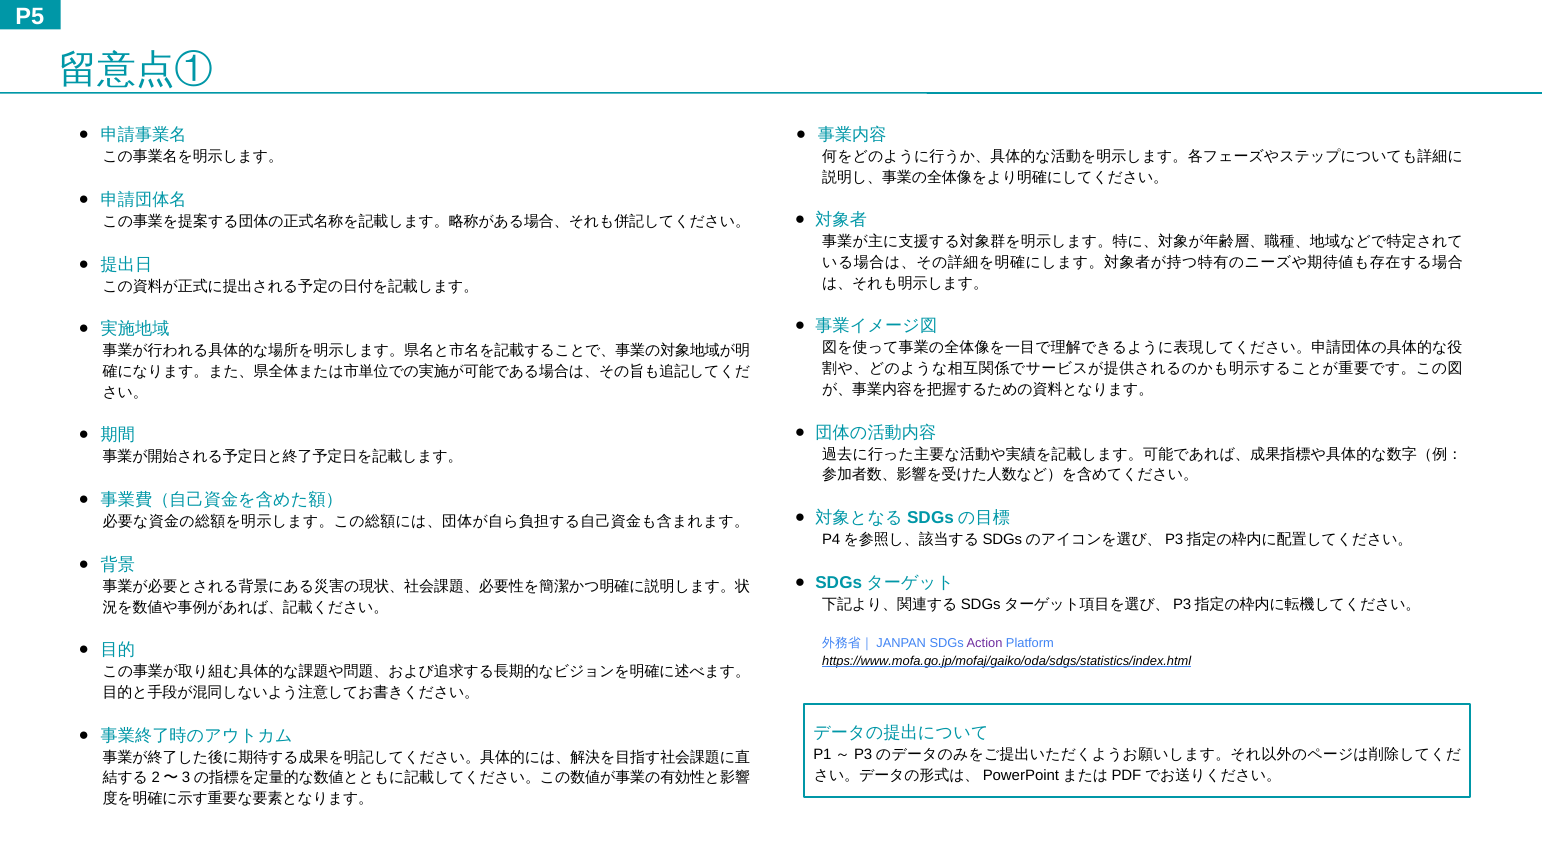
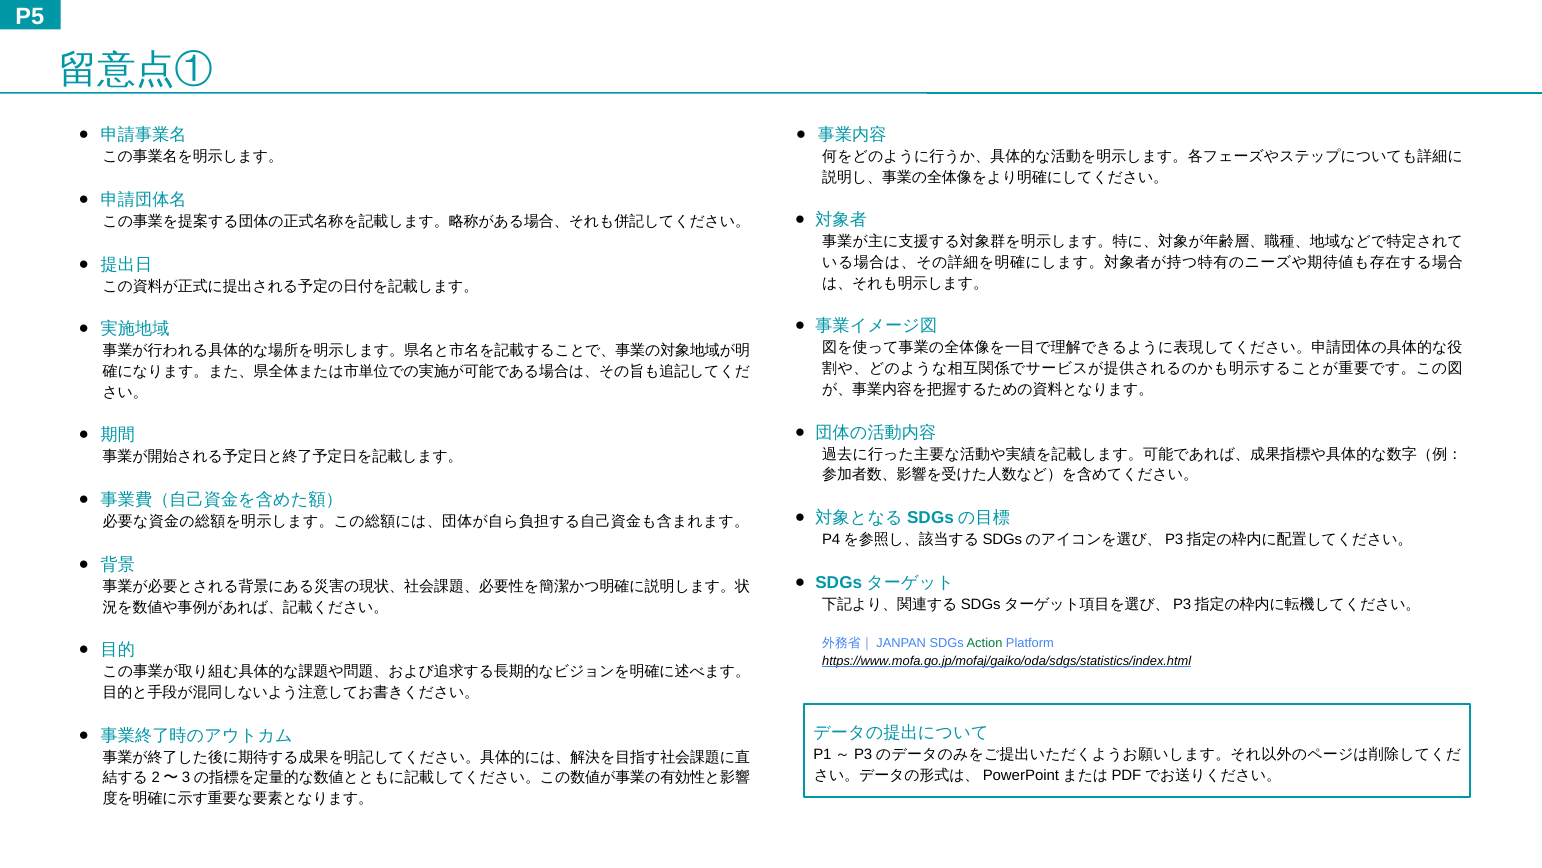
Action colour: purple -> green (985, 643)
